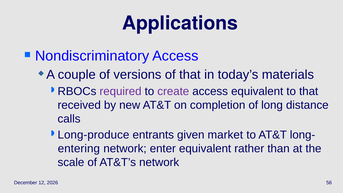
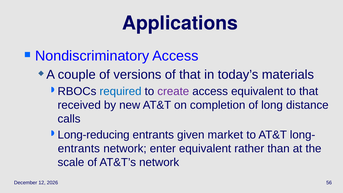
required colour: purple -> blue (121, 91)
Long-produce: Long-produce -> Long-reducing (94, 135)
entering: entering -> entrants (79, 149)
